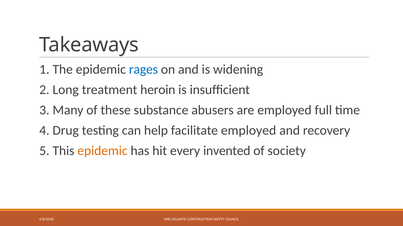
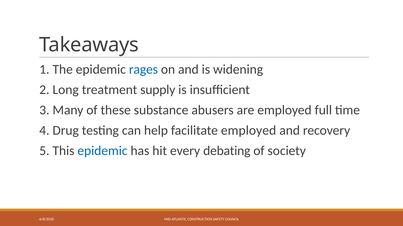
heroin: heroin -> supply (158, 90)
epidemic colour: orange -> blue (103, 151)
invented: invented -> debating (227, 151)
